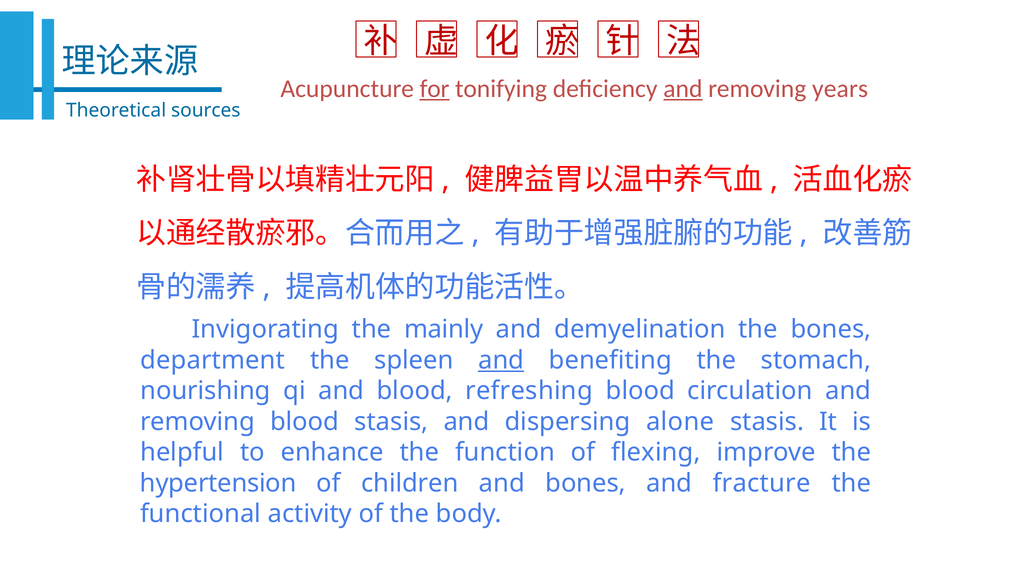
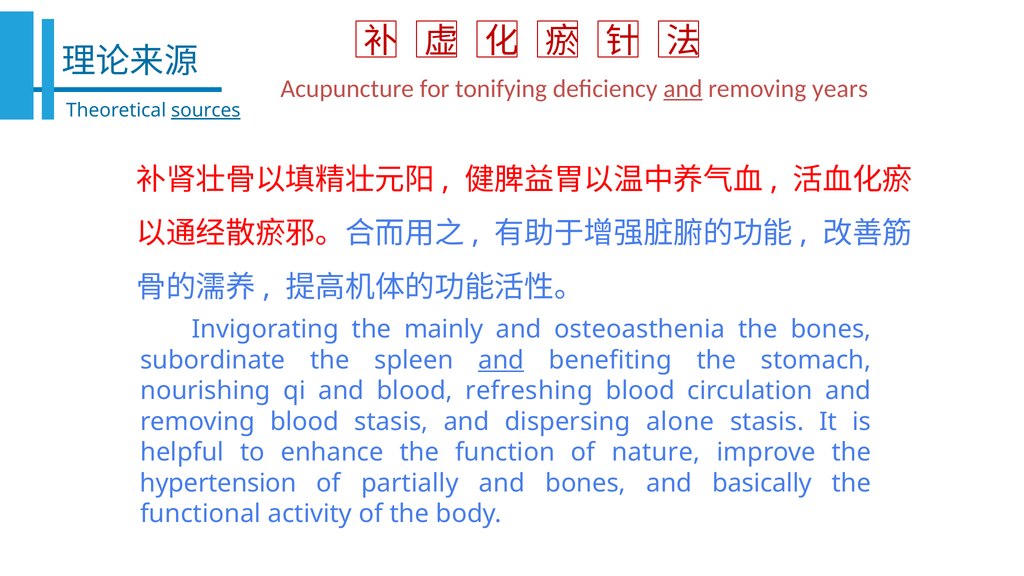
for underline: present -> none (435, 89)
sources underline: none -> present (206, 110)
demyelination: demyelination -> osteoasthenia (640, 329)
department: department -> subordinate (213, 360)
flexing: flexing -> nature (656, 452)
children: children -> partially (410, 483)
fracture: fracture -> basically (762, 483)
